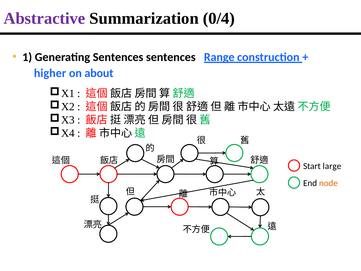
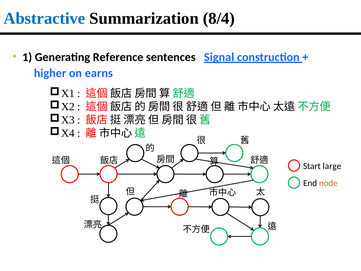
Abstractive colour: purple -> blue (44, 18)
0/4: 0/4 -> 8/4 (219, 18)
Generating Sentences: Sentences -> Reference (118, 57)
Range: Range -> Signal (219, 57)
about: about -> earns (99, 73)
